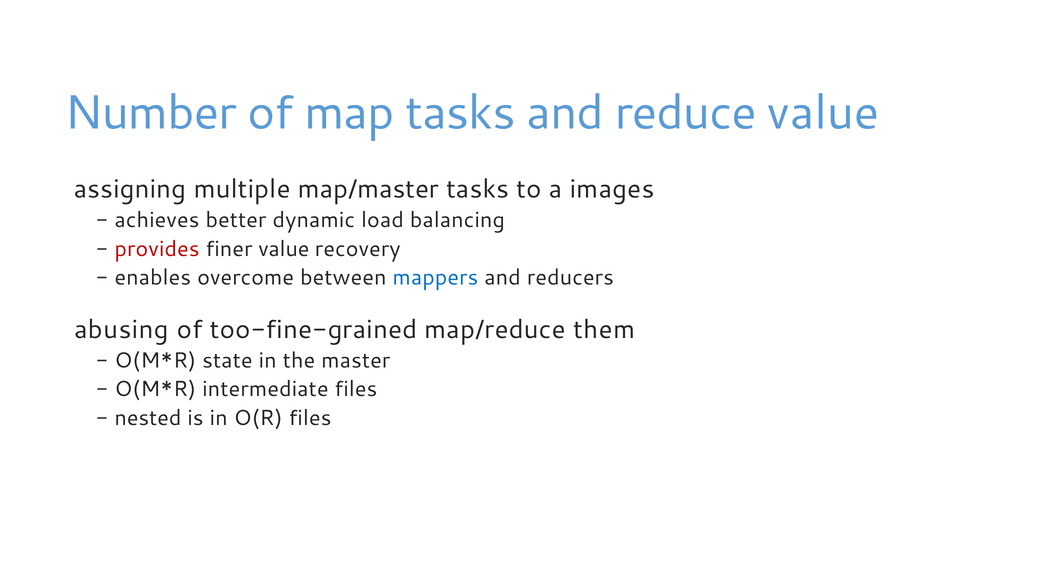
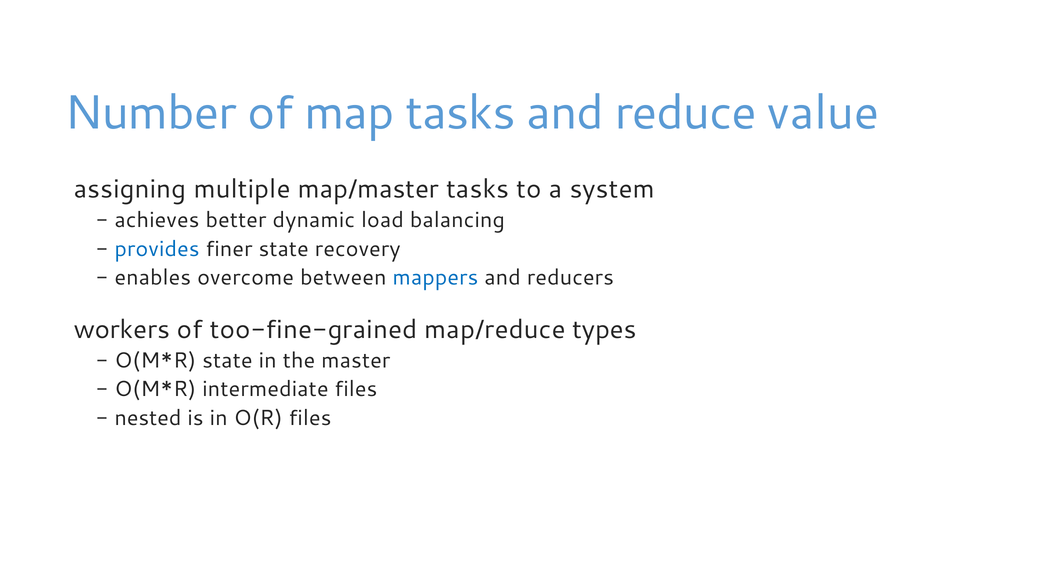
images: images -> system (612, 189)
provides colour: red -> blue (157, 249)
finer value: value -> state (284, 249)
abusing: abusing -> workers (122, 329)
them: them -> types (604, 329)
